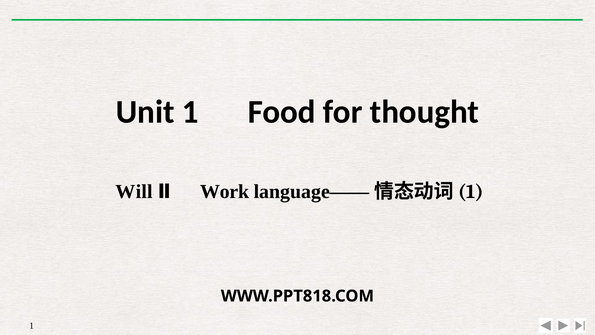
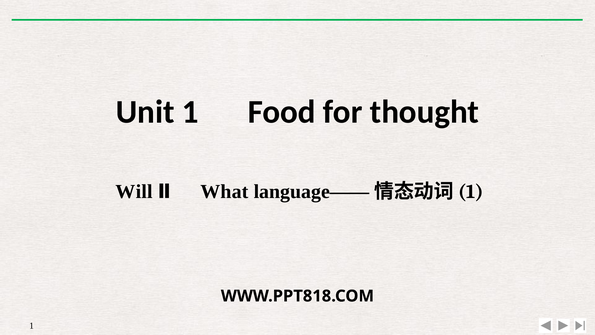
Work: Work -> What (224, 192)
